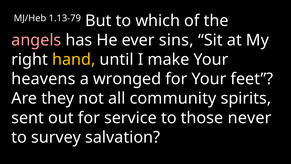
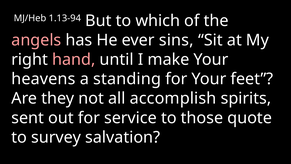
1.13-79: 1.13-79 -> 1.13-94 (65, 18)
hand colour: yellow -> pink (74, 59)
wronged: wronged -> standing (127, 79)
community: community -> accomplish (173, 98)
never: never -> quote (250, 118)
